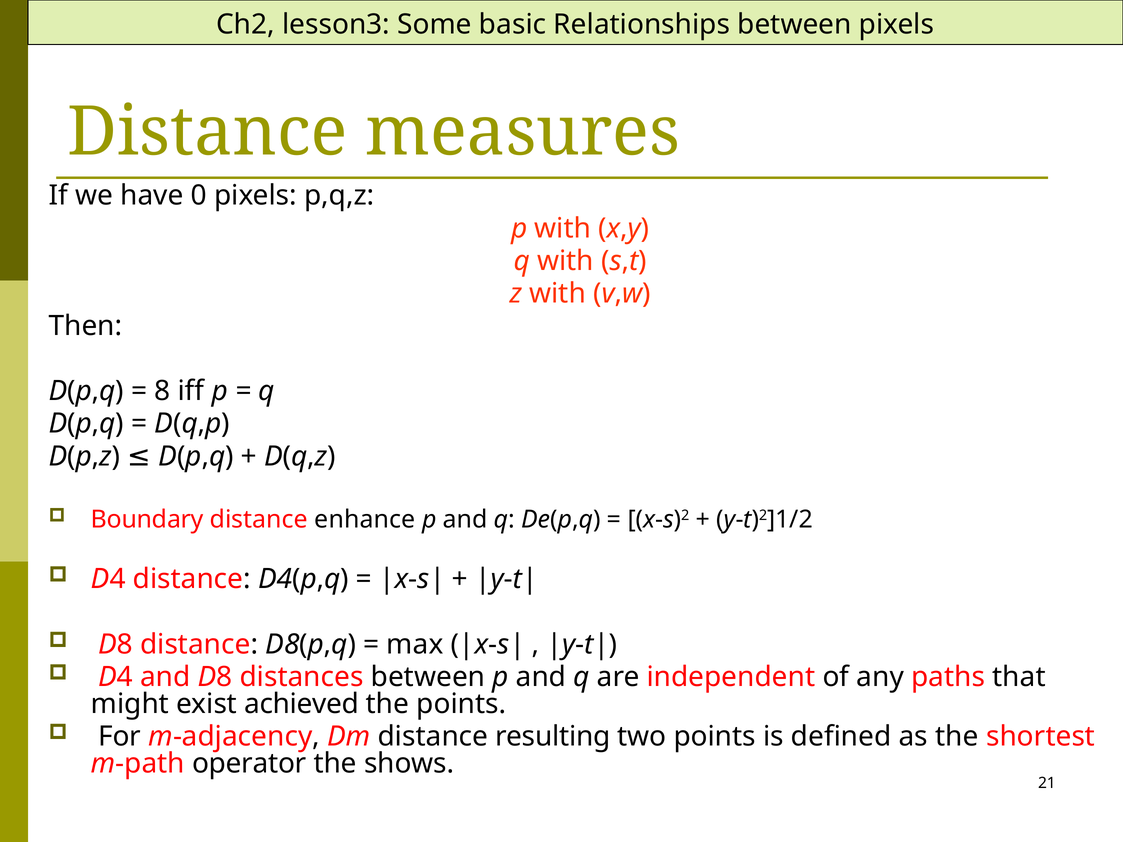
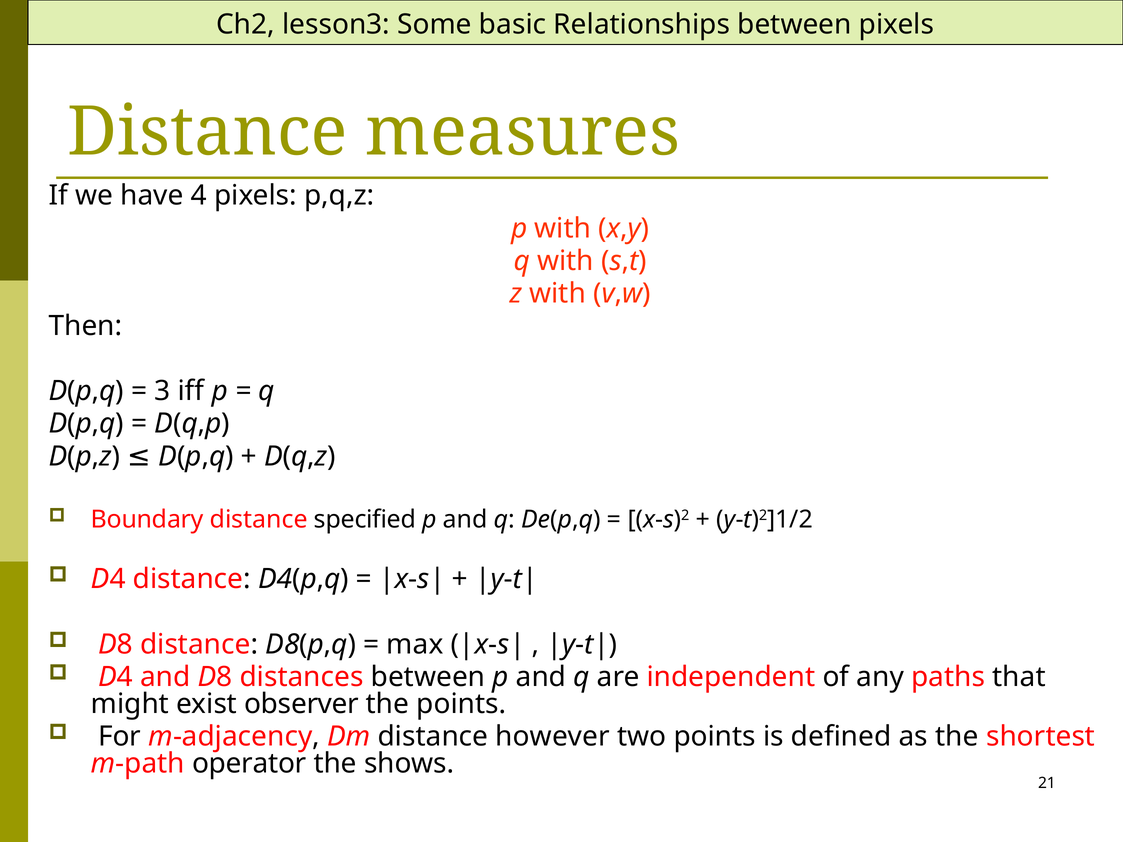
0: 0 -> 4 (199, 196)
8: 8 -> 3 (162, 391)
enhance: enhance -> specified (365, 519)
achieved: achieved -> observer (302, 704)
resulting: resulting -> however (553, 737)
